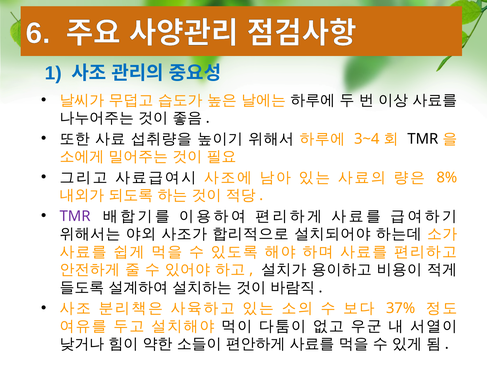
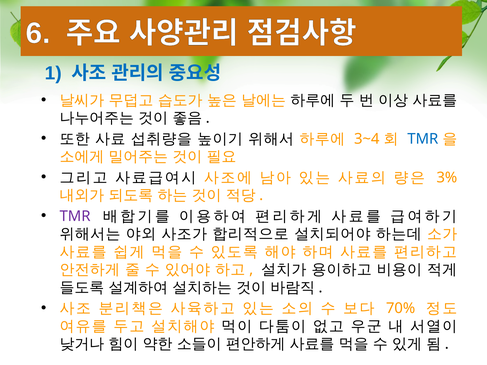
TMR colour: black -> blue (423, 139)
8%: 8% -> 3% (447, 178)
37%: 37% -> 70% (401, 309)
